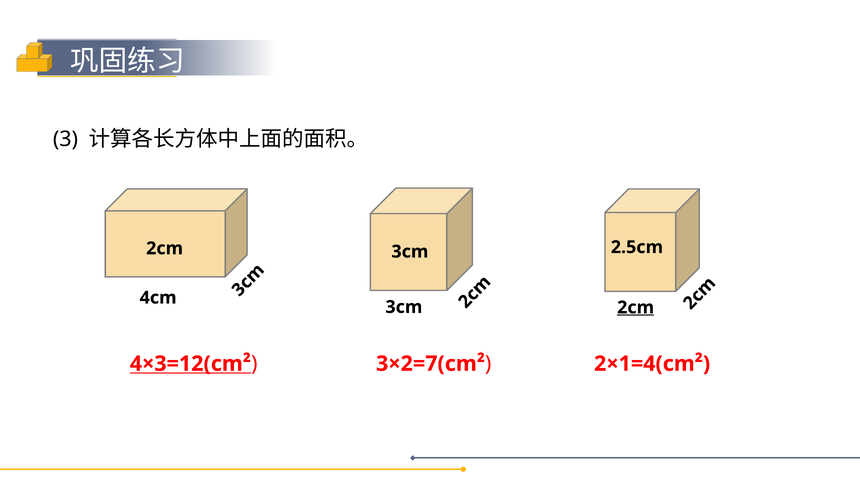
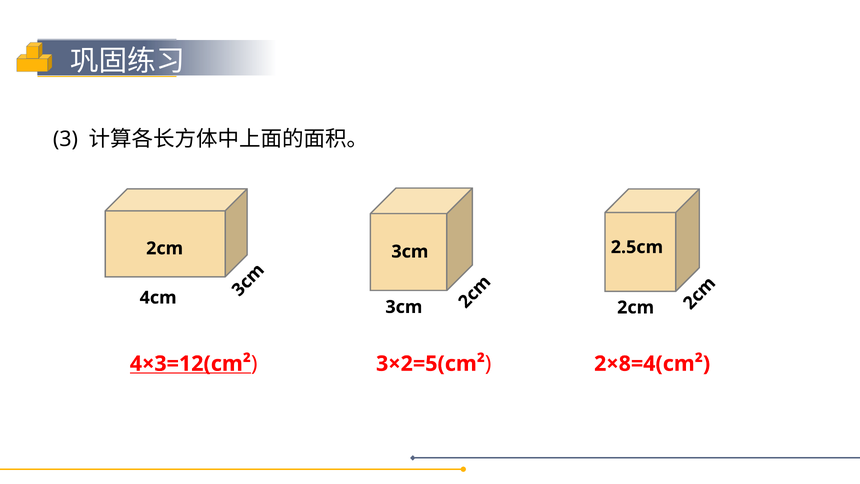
2cm underline: present -> none (636, 307)
3×2=7(cm²: 3×2=7(cm² -> 3×2=5(cm² (430, 364)
2×1=4(cm²: 2×1=4(cm² -> 2×8=4(cm² (652, 364)
